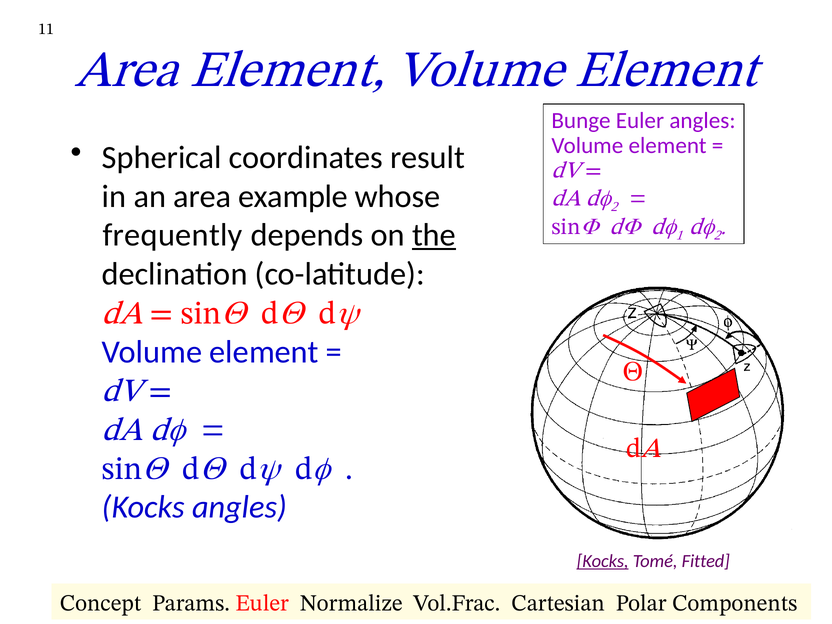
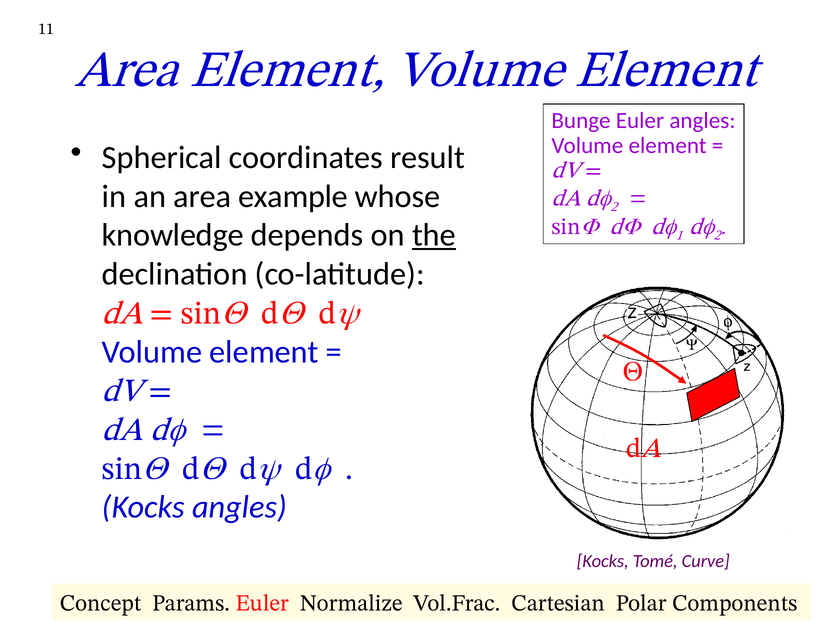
frequently: frequently -> knowledge (173, 235)
Kocks underline: present -> none (603, 561)
Fitted: Fitted -> Curve (706, 561)
